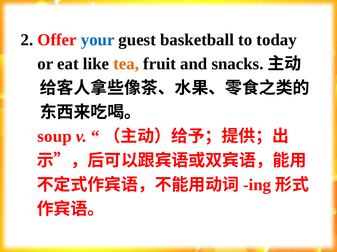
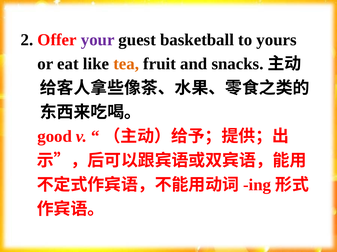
your colour: blue -> purple (98, 40)
today: today -> yours (277, 40)
soup: soup -> good (55, 137)
